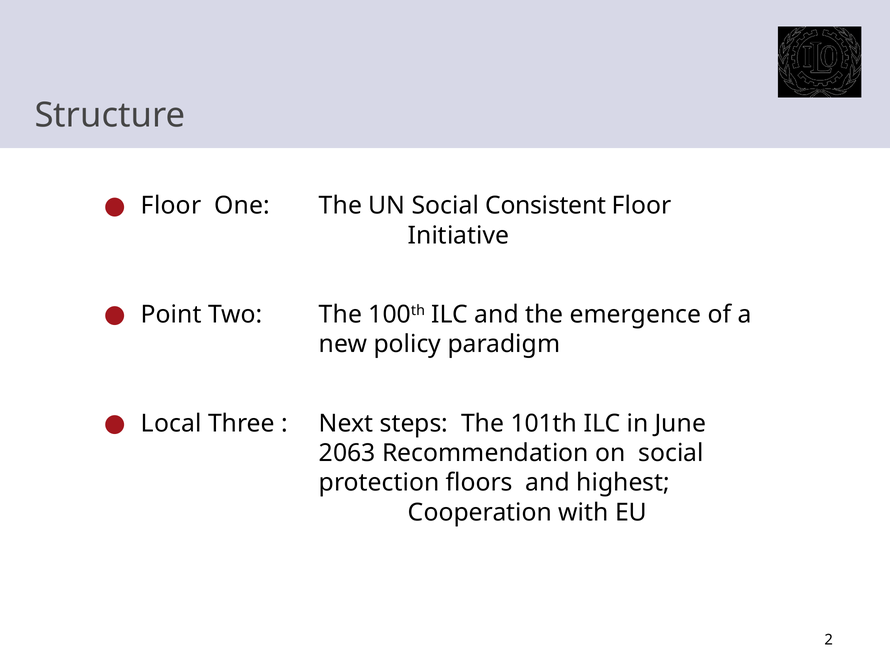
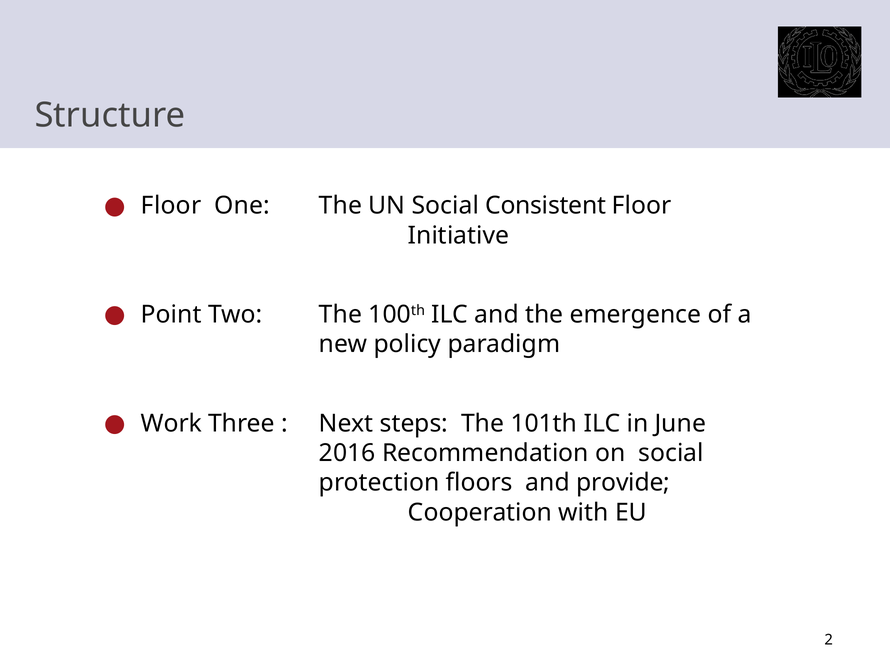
Local: Local -> Work (171, 423)
2063: 2063 -> 2016 (347, 453)
highest: highest -> provide (623, 482)
